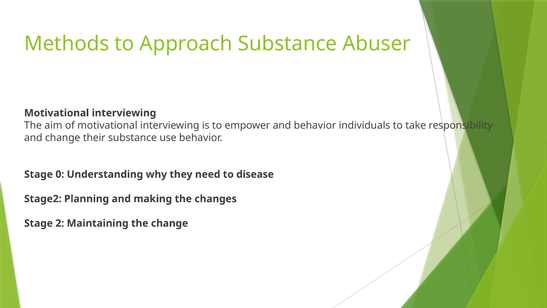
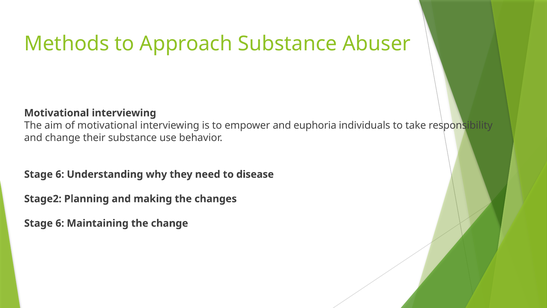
and behavior: behavior -> euphoria (315, 125)
0: 0 -> 6 (60, 174)
2: 2 -> 6 (60, 223)
